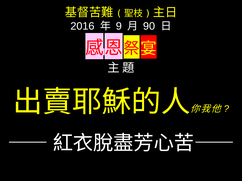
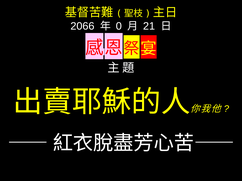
2016: 2016 -> 2066 (83, 26)
9: 9 -> 0 (119, 26)
90: 90 -> 21 (149, 26)
